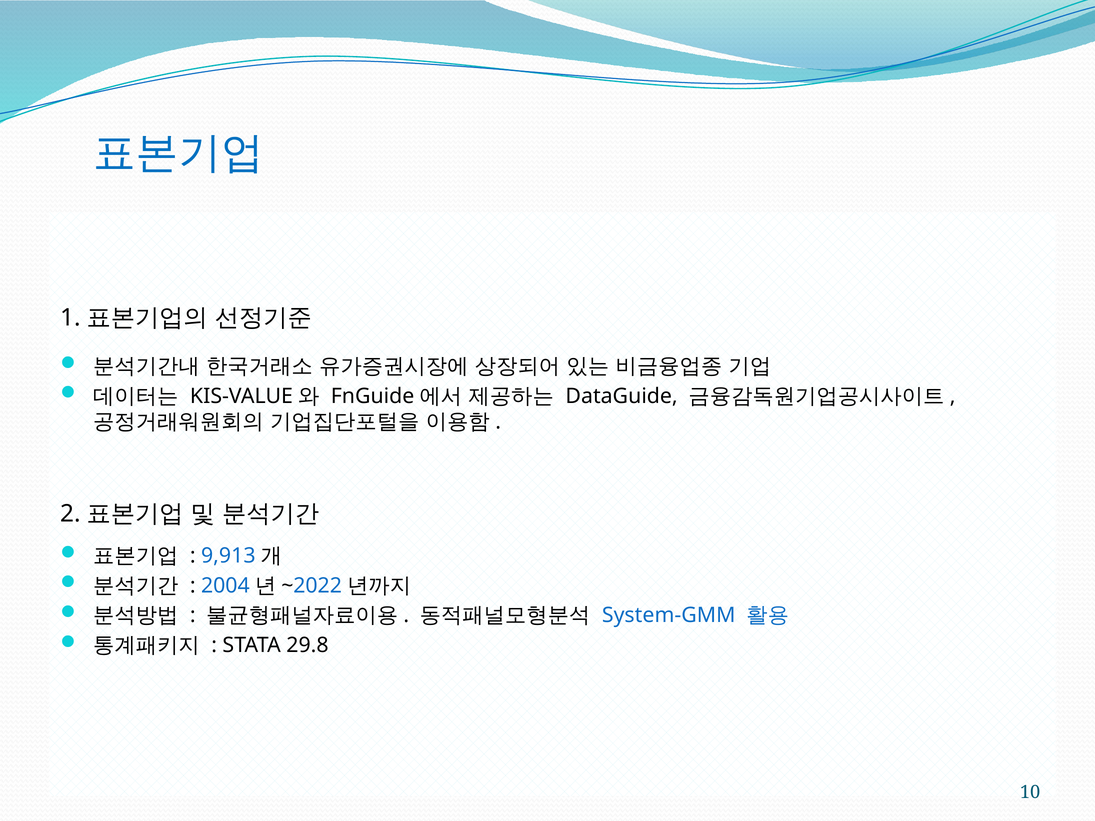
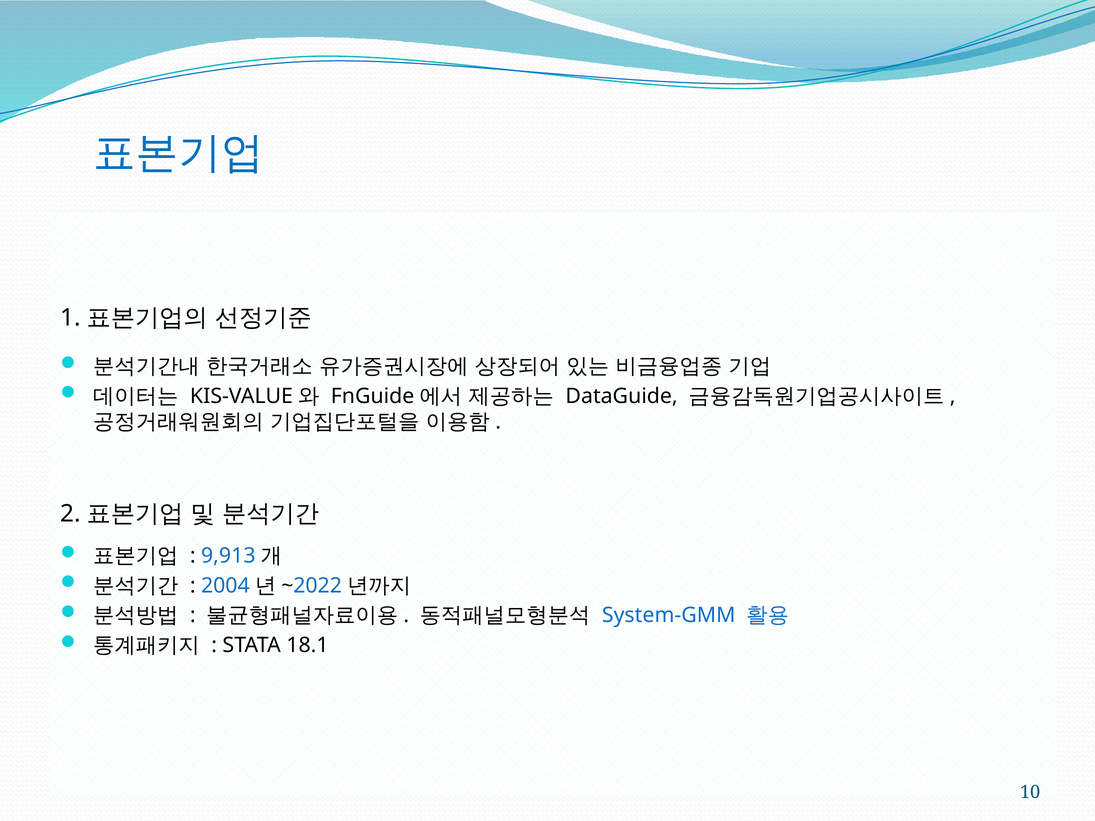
29.8: 29.8 -> 18.1 (307, 645)
